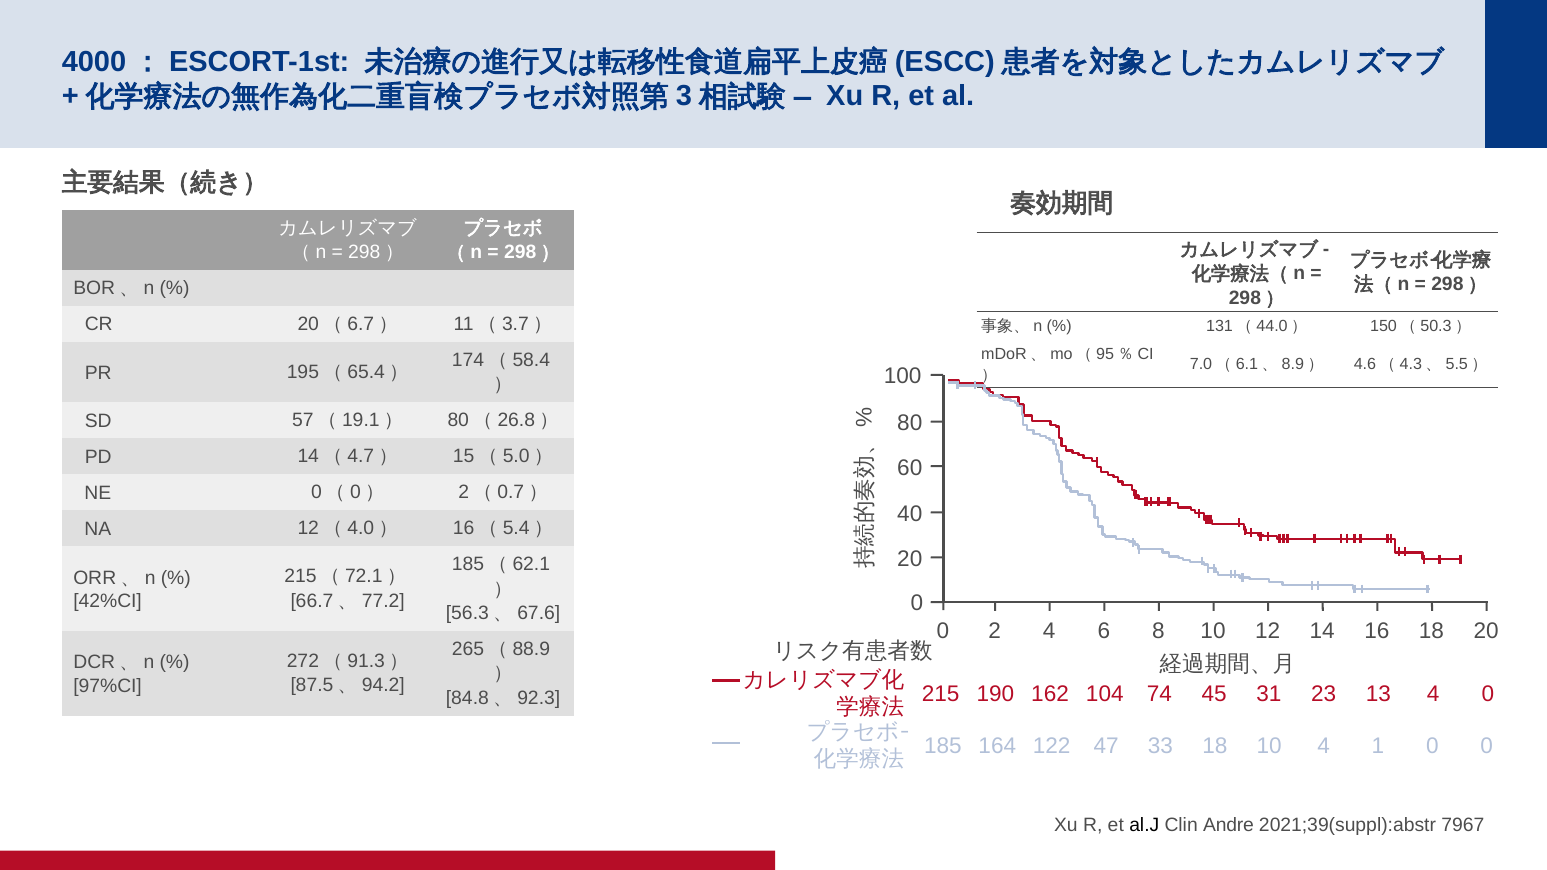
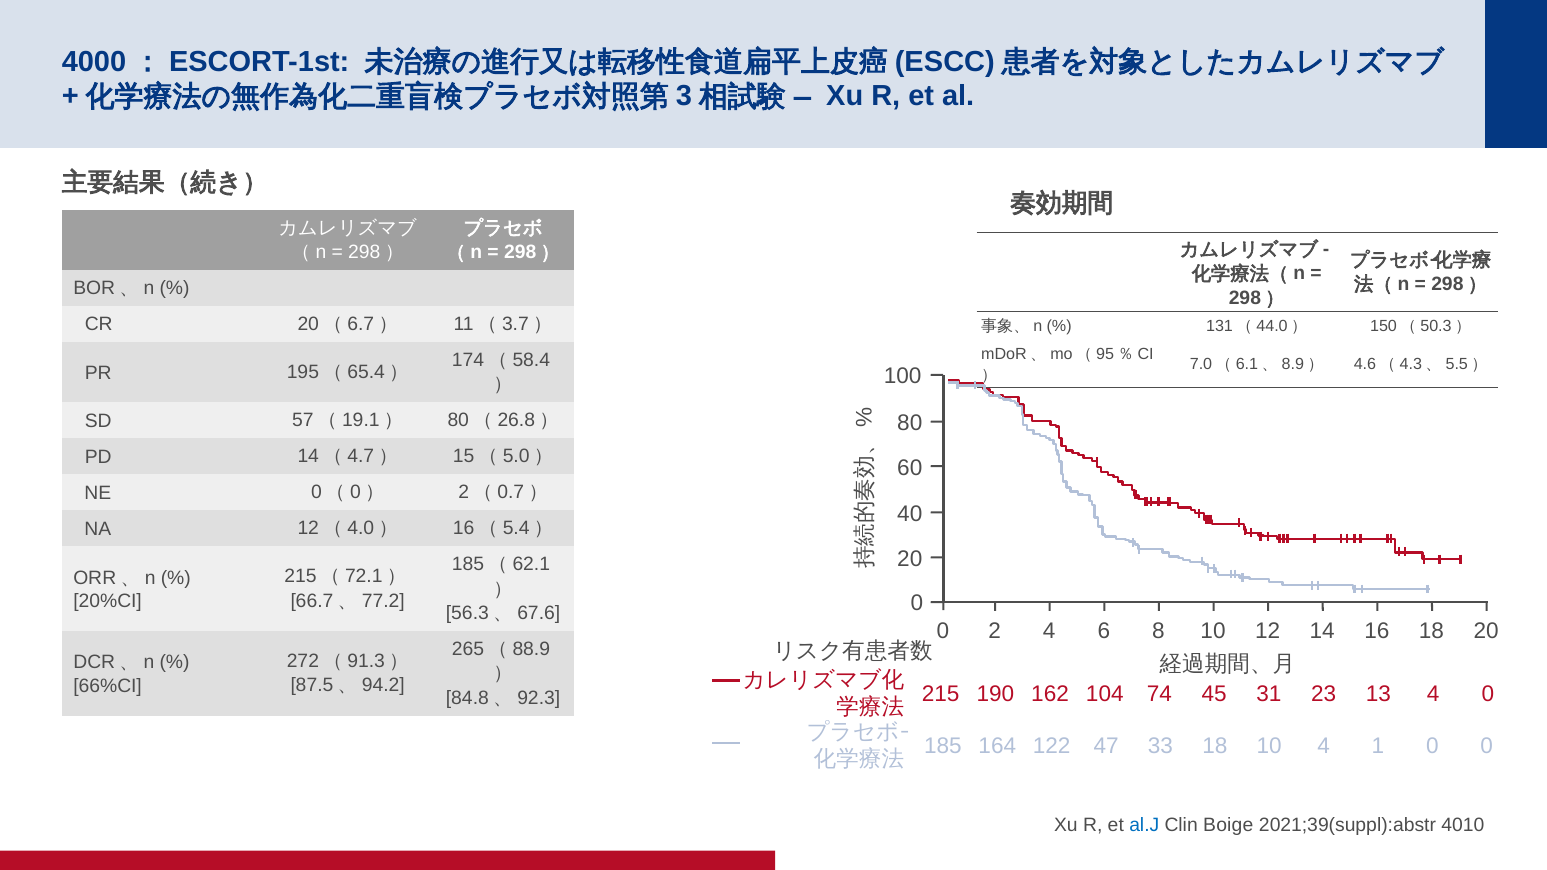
42%CI: 42%CI -> 20%CI (108, 601)
97%CI: 97%CI -> 66%CI (108, 686)
al.J colour: black -> blue (1144, 825)
Andre: Andre -> Boige (1228, 825)
7967: 7967 -> 4010 (1463, 825)
